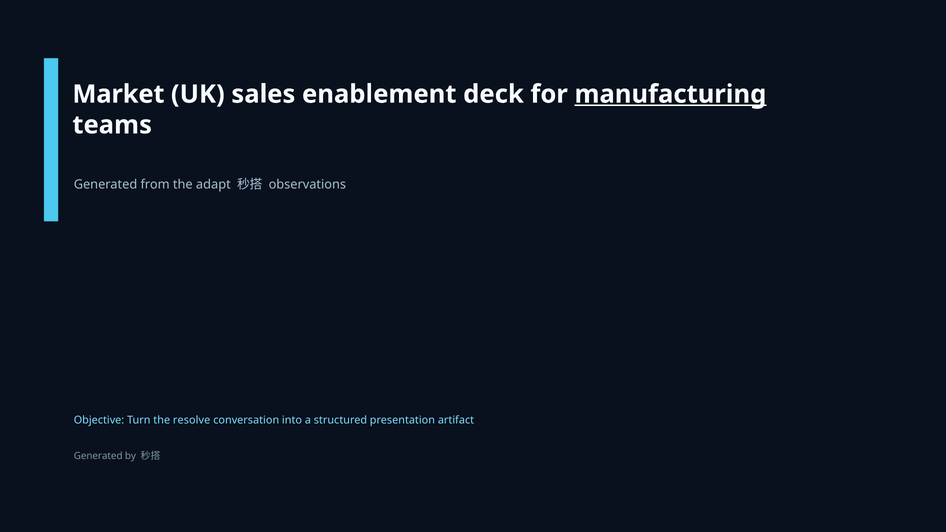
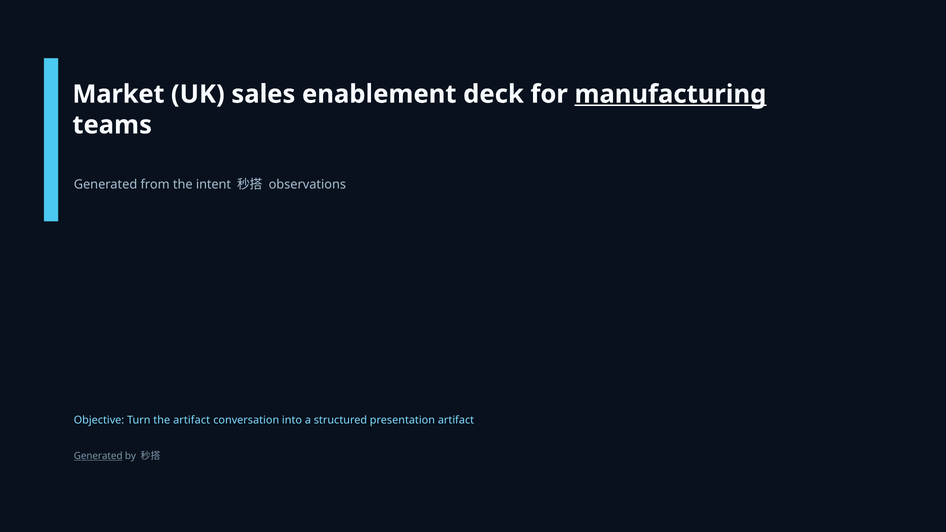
adapt: adapt -> intent (214, 185)
the resolve: resolve -> artifact (192, 420)
Generated underline: none -> present (98, 456)
